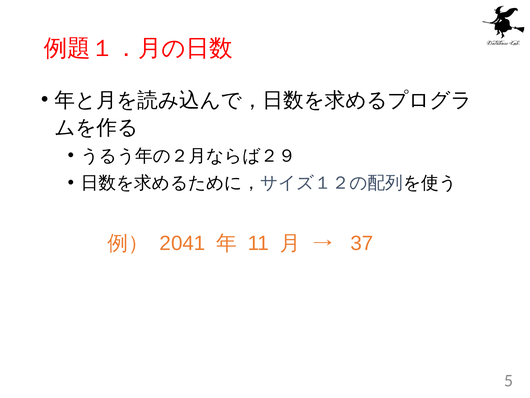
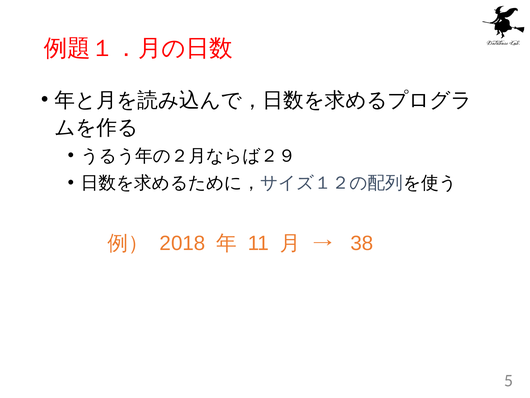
2041: 2041 -> 2018 (183, 243)
37: 37 -> 38 (362, 243)
